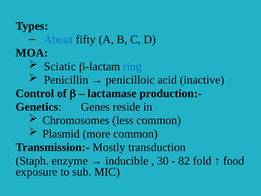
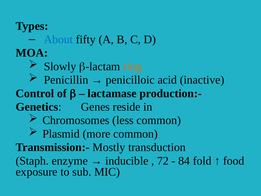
Sciatic: Sciatic -> Slowly (60, 66)
ring colour: blue -> orange (132, 66)
30: 30 -> 72 (163, 161)
82: 82 -> 84 (184, 161)
